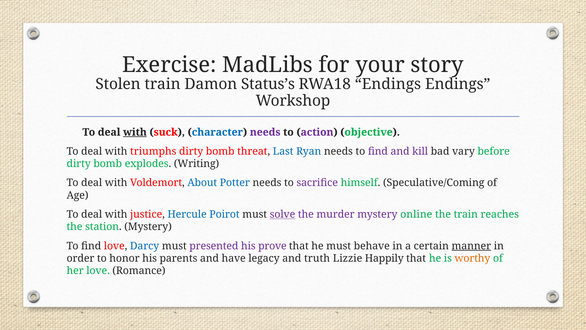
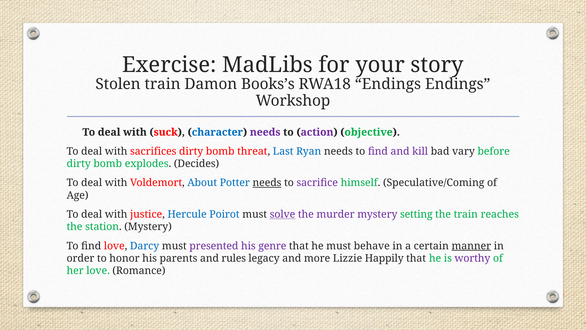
Status’s: Status’s -> Books’s (268, 84)
with underline: present -> none (135, 132)
triumphs: triumphs -> sacrifices (153, 151)
Writing: Writing -> Decides (197, 164)
needs underline: none -> present (267, 183)
online: online -> setting (416, 214)
prove: prove -> genre (272, 246)
have: have -> rules (234, 258)
truth: truth -> more (317, 258)
worthy colour: orange -> purple (472, 258)
